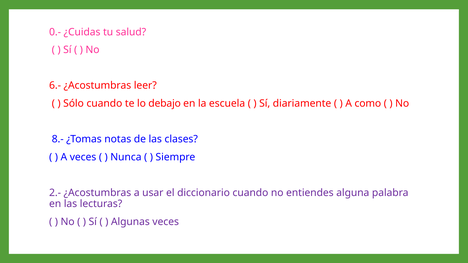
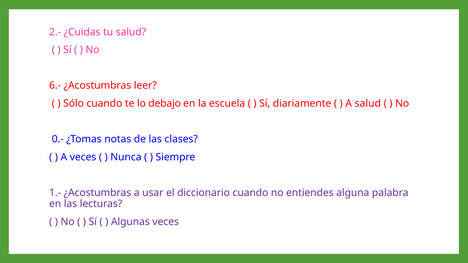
0.-: 0.- -> 2.- (55, 32)
A como: como -> salud (368, 104)
8.-: 8.- -> 0.- (58, 139)
2.-: 2.- -> 1.- (55, 193)
